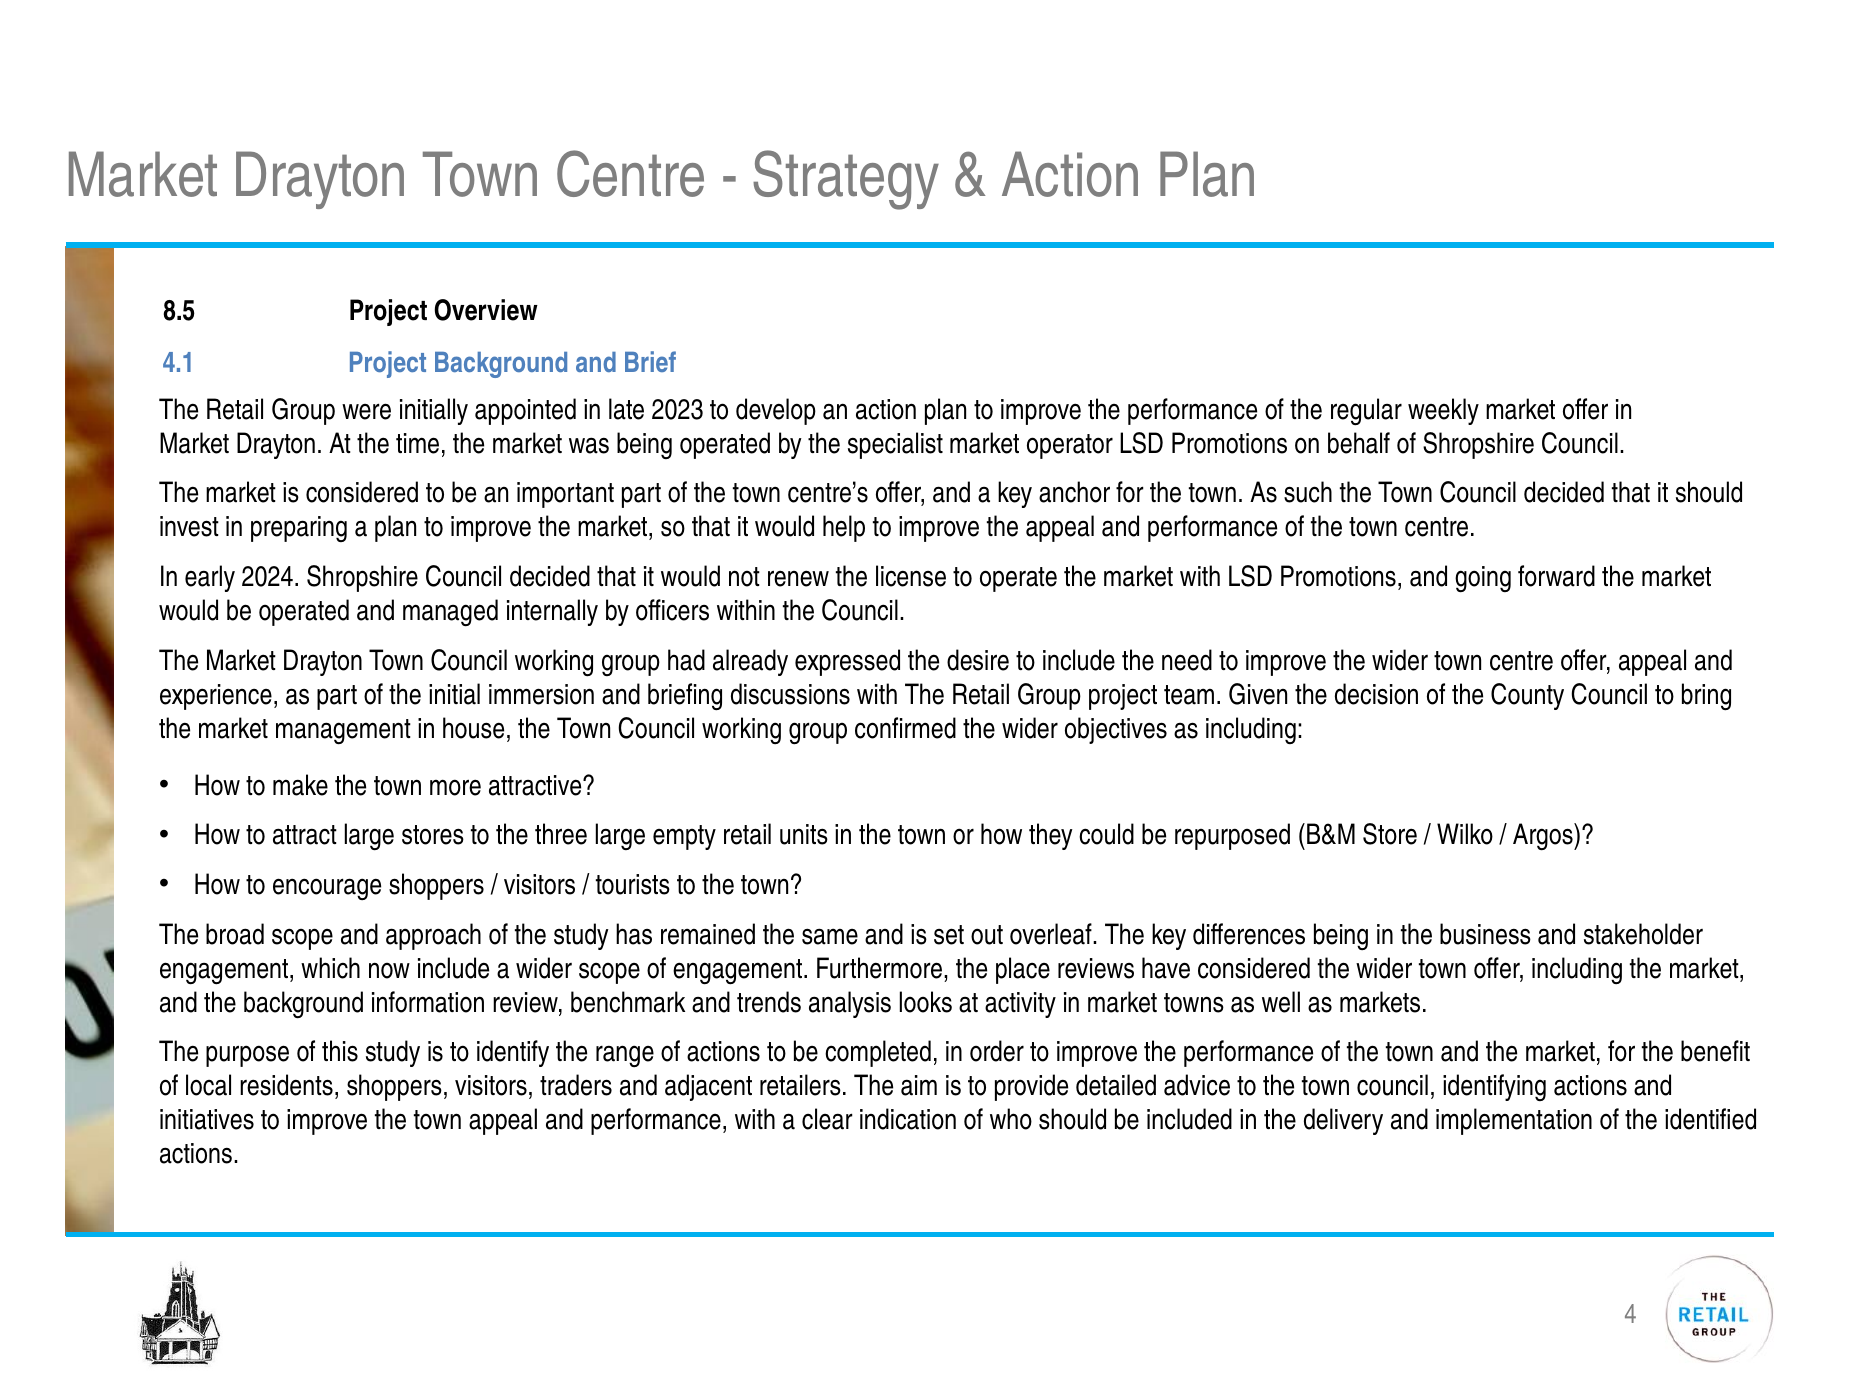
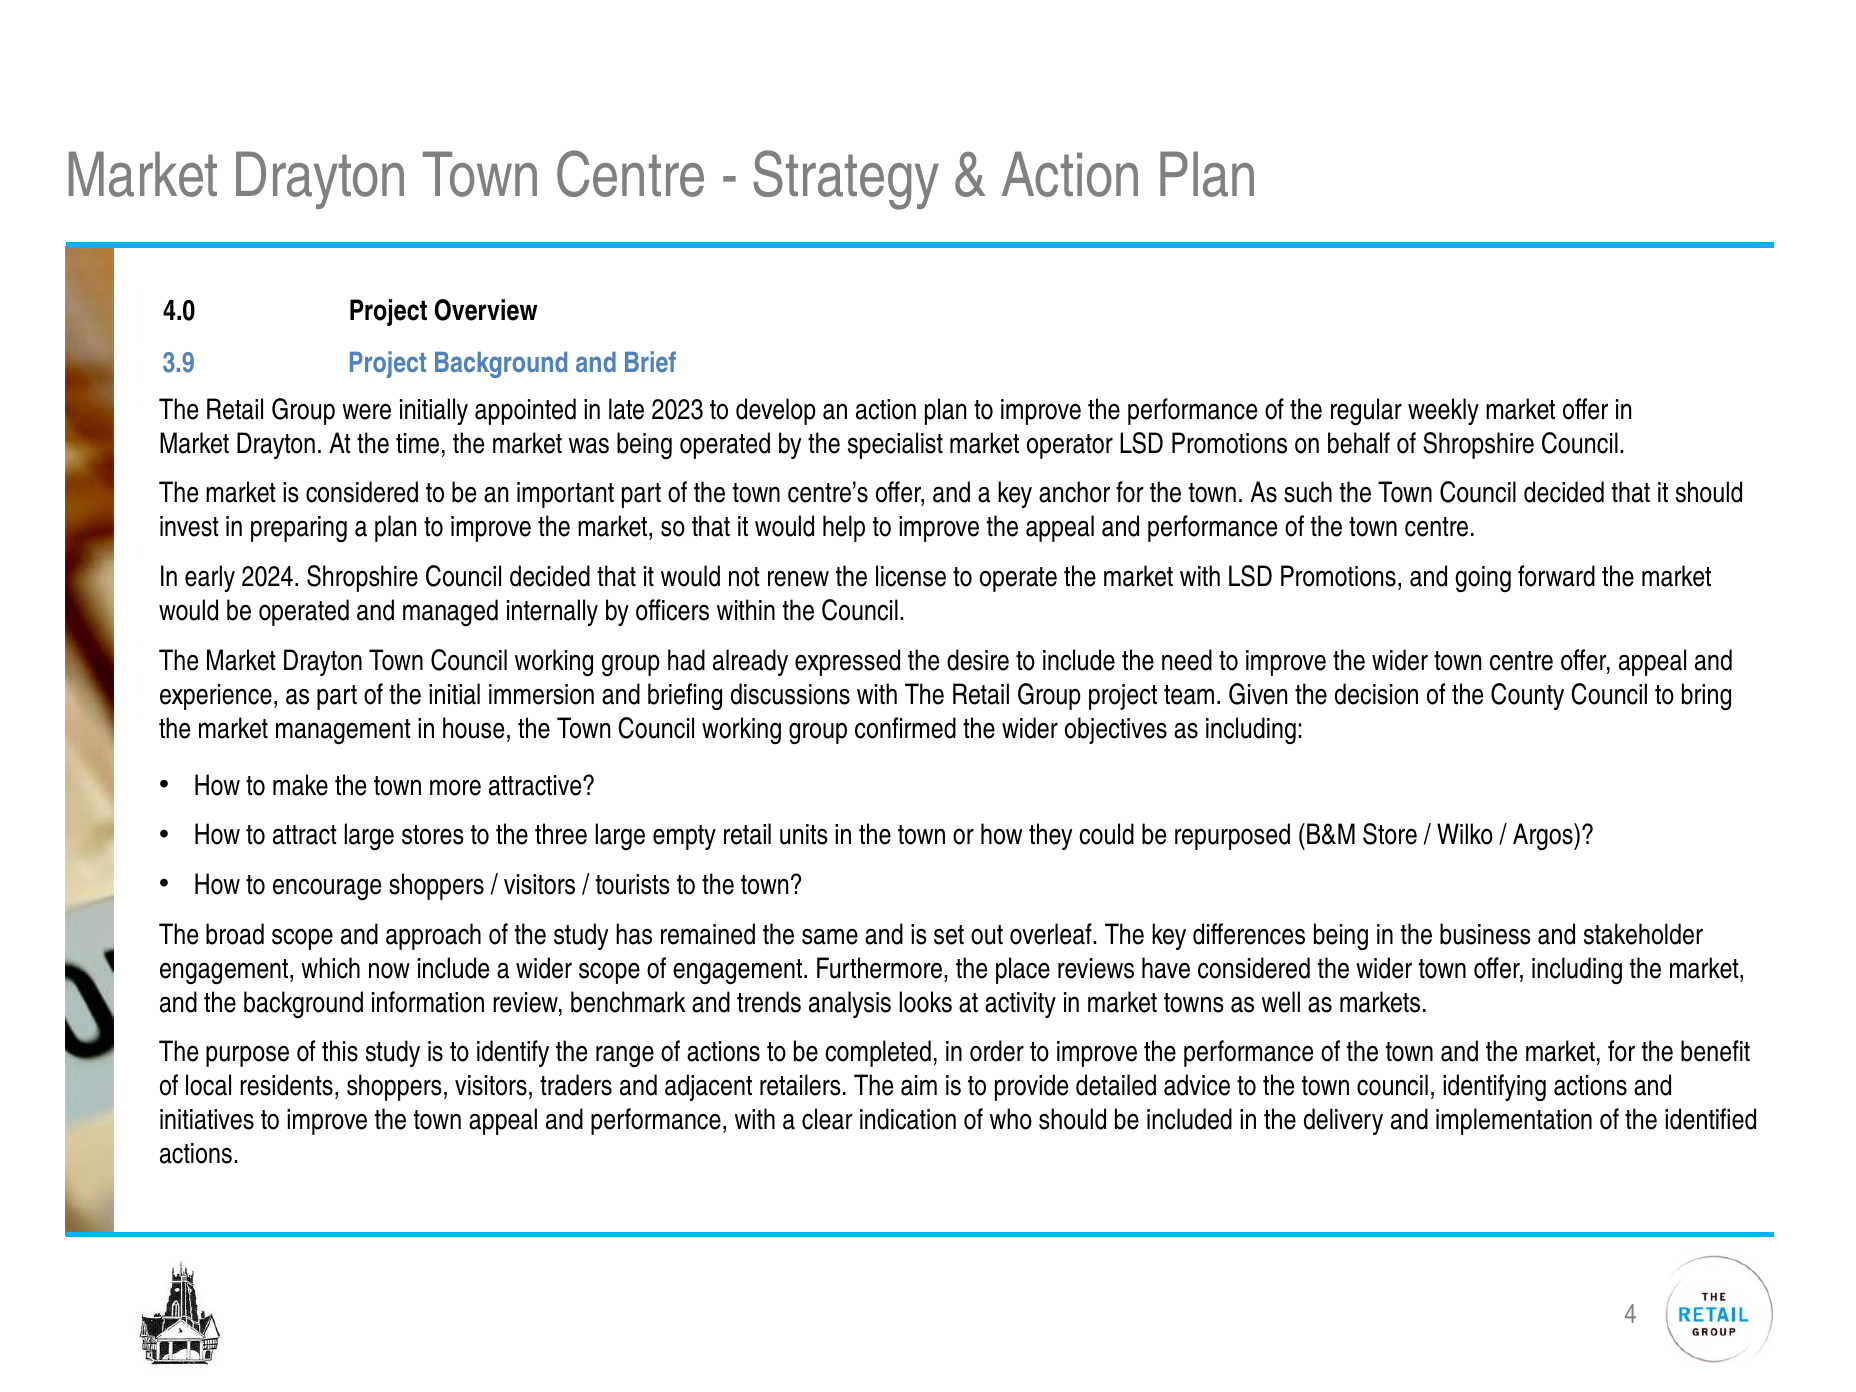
8.5: 8.5 -> 4.0 (179, 311)
4.1: 4.1 -> 3.9 (179, 363)
